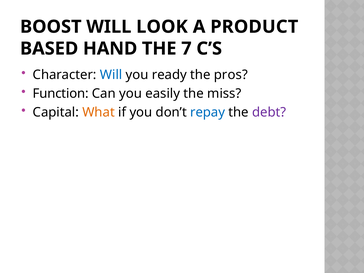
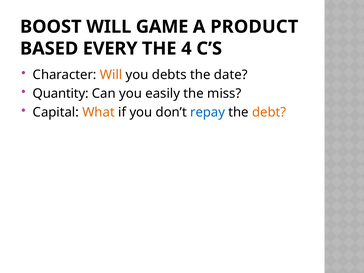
LOOK: LOOK -> GAME (162, 27)
HAND: HAND -> EVERY (110, 49)
7: 7 -> 4 (186, 49)
Will colour: blue -> orange (111, 75)
ready: ready -> debts (169, 75)
pros: pros -> date (231, 75)
Function: Function -> Quantity (61, 93)
debt colour: purple -> orange (269, 112)
